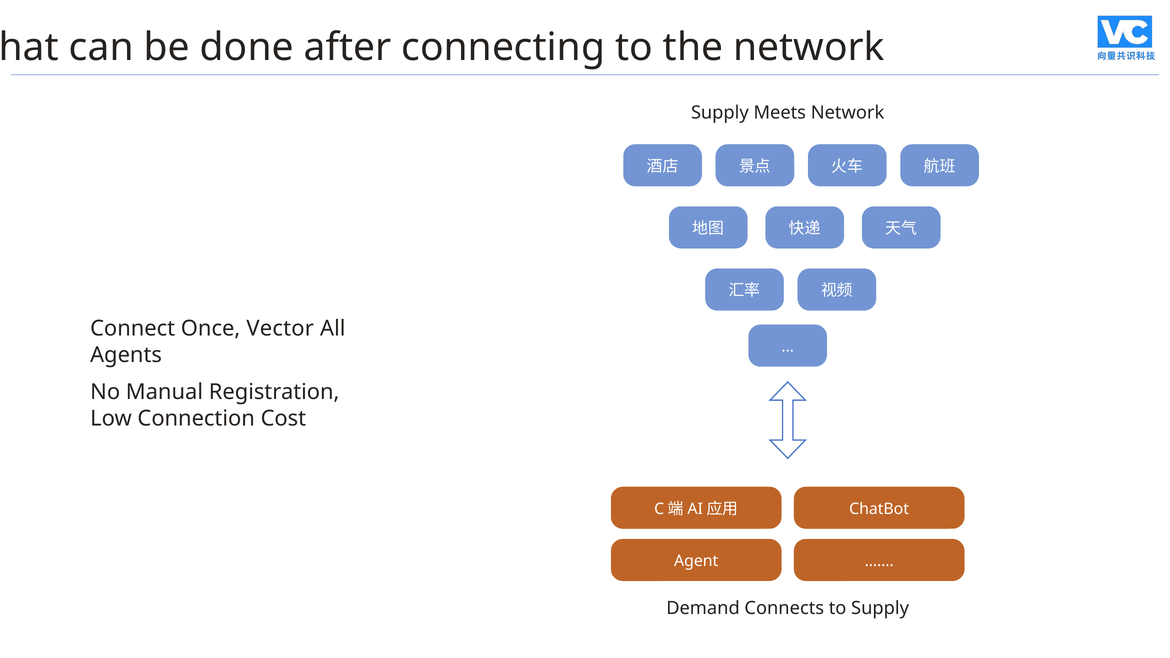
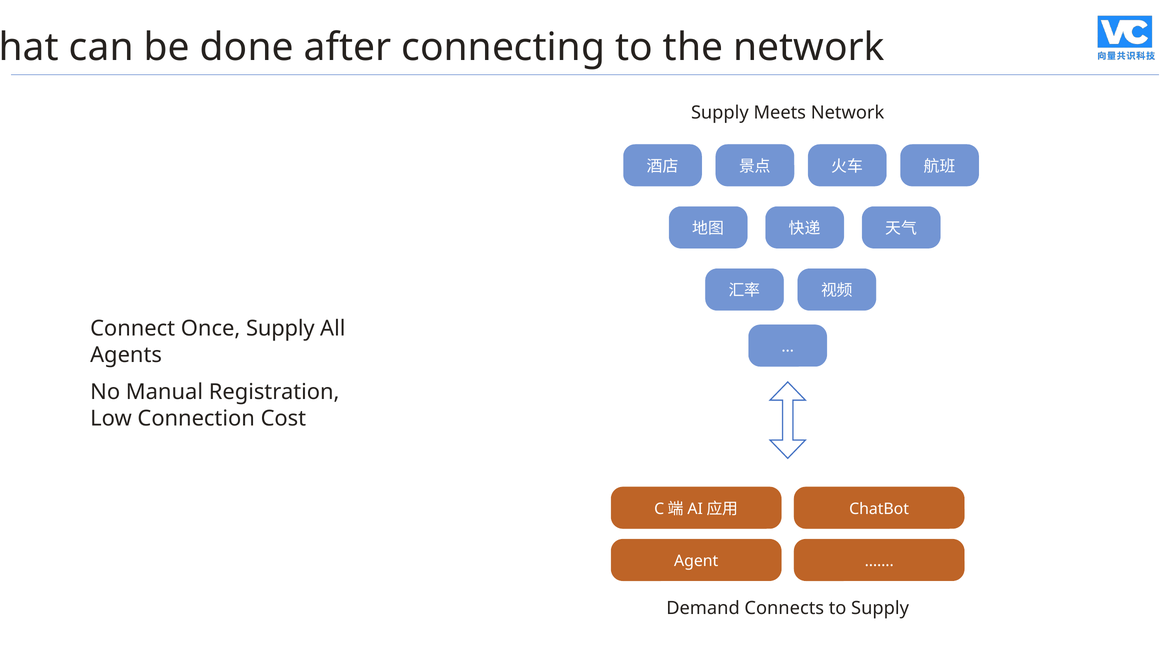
Once Vector: Vector -> Supply (280, 329)
